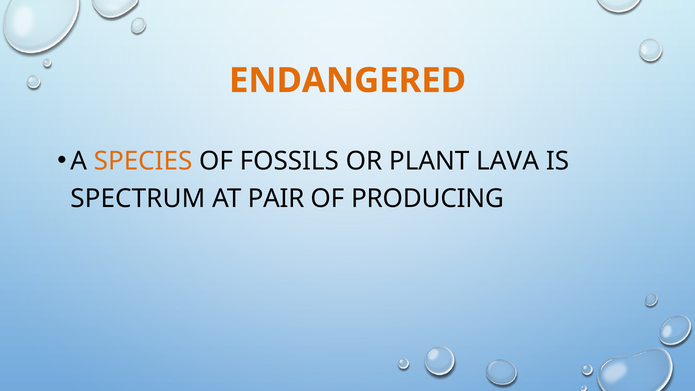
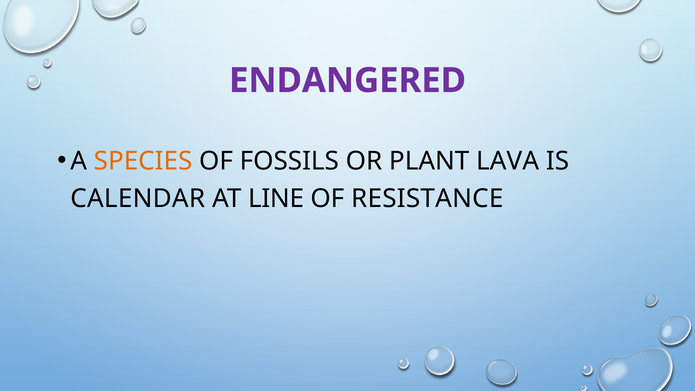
ENDANGERED colour: orange -> purple (348, 81)
SPECTRUM: SPECTRUM -> CALENDAR (138, 199)
PAIR: PAIR -> LINE (276, 199)
PRODUCING: PRODUCING -> RESISTANCE (427, 199)
